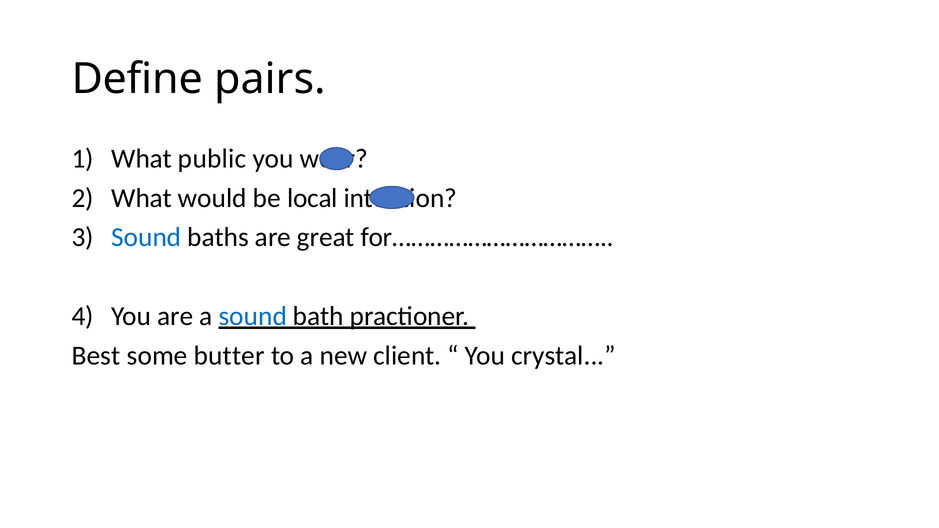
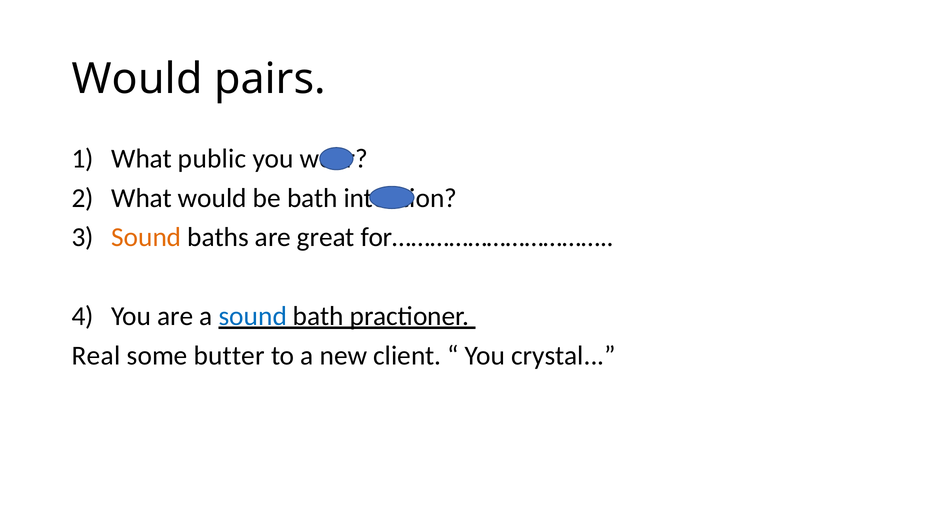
Define: Define -> Would (137, 79)
be local: local -> bath (312, 198)
Sound colour: blue -> orange (146, 238)
Best: Best -> Real (96, 356)
